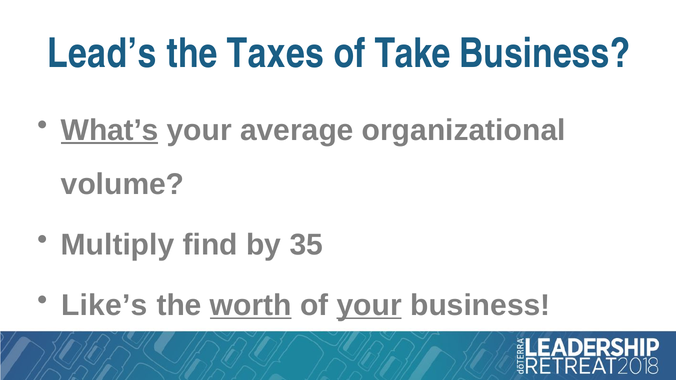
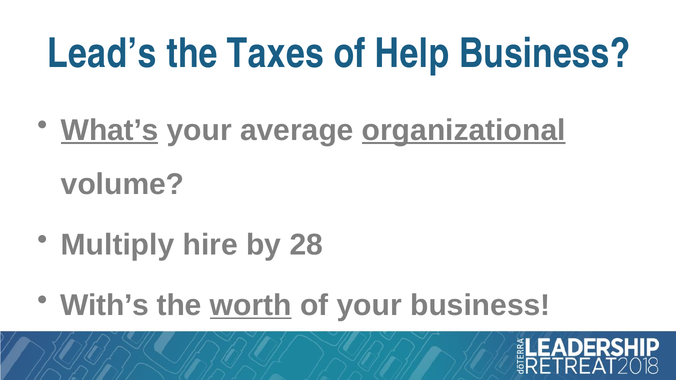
Take: Take -> Help (412, 54)
organizational underline: none -> present (464, 130)
find: find -> hire (210, 245)
35: 35 -> 28 (306, 245)
Like’s: Like’s -> With’s (105, 306)
your underline: present -> none (369, 306)
